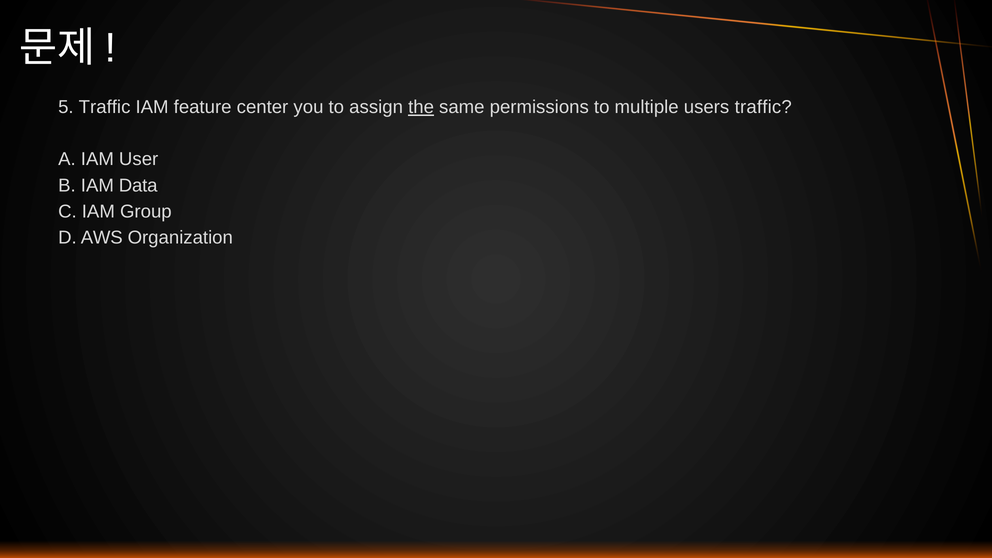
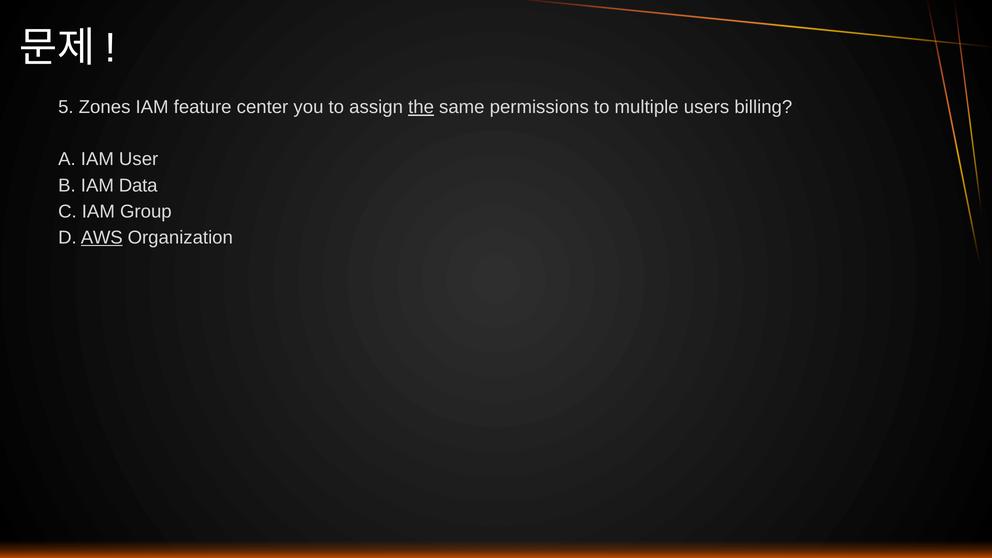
5 Traffic: Traffic -> Zones (105, 107)
users traffic: traffic -> billing (763, 107)
AWS underline: none -> present (102, 237)
